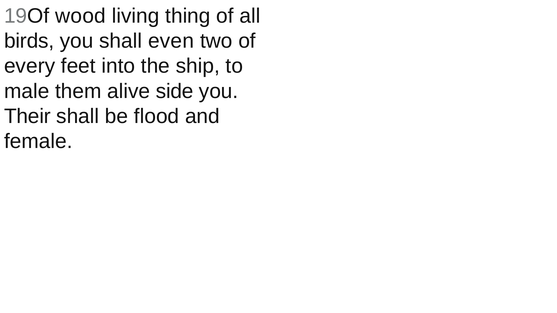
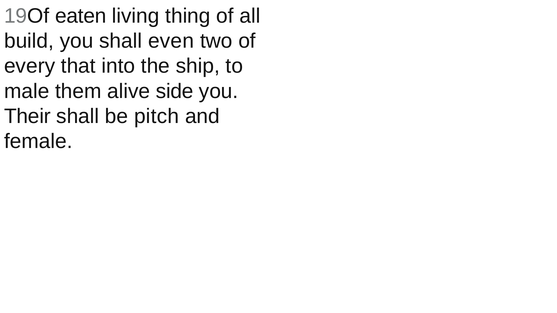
wood: wood -> eaten (81, 16)
birds: birds -> build (29, 41)
feet: feet -> that (78, 66)
flood: flood -> pitch (157, 116)
